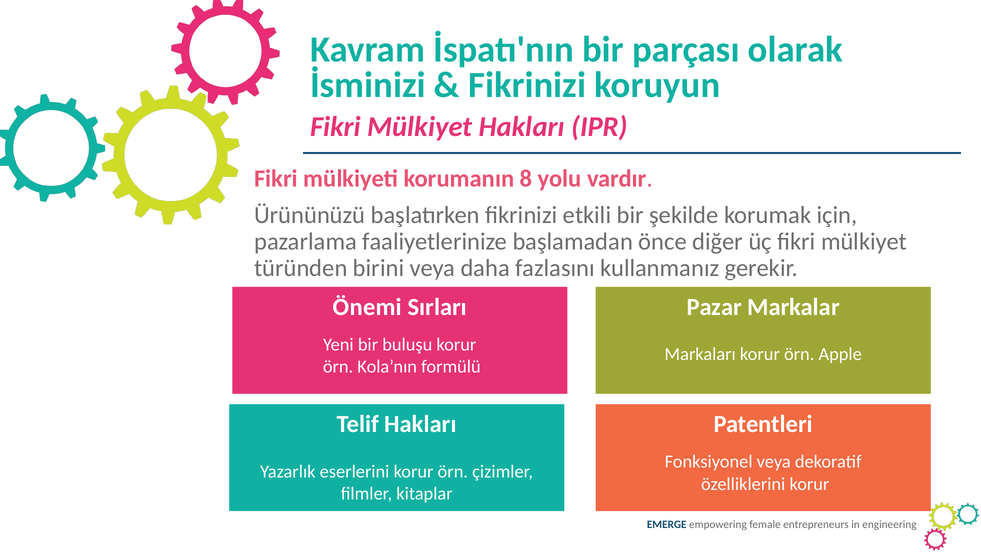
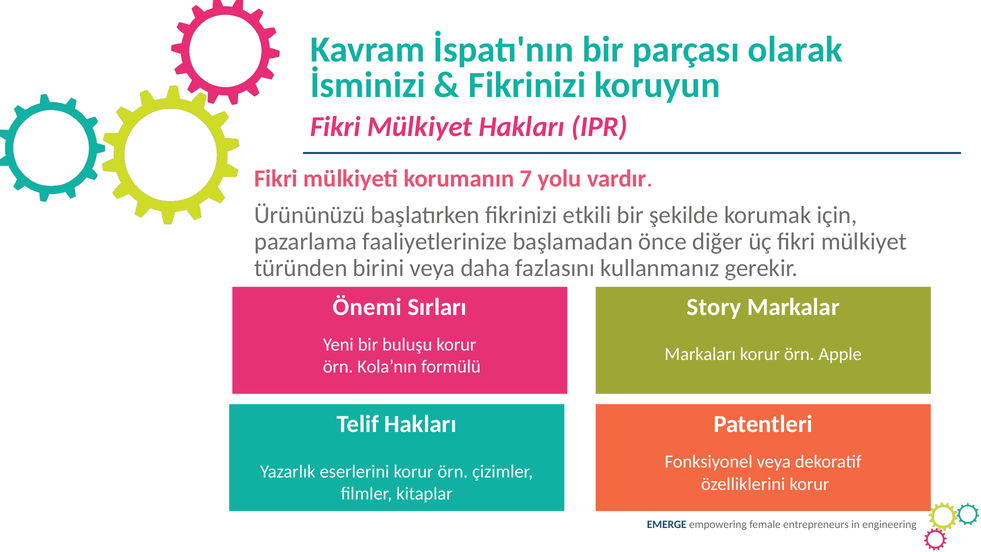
8: 8 -> 7 (526, 178)
Pazar: Pazar -> Story (714, 307)
